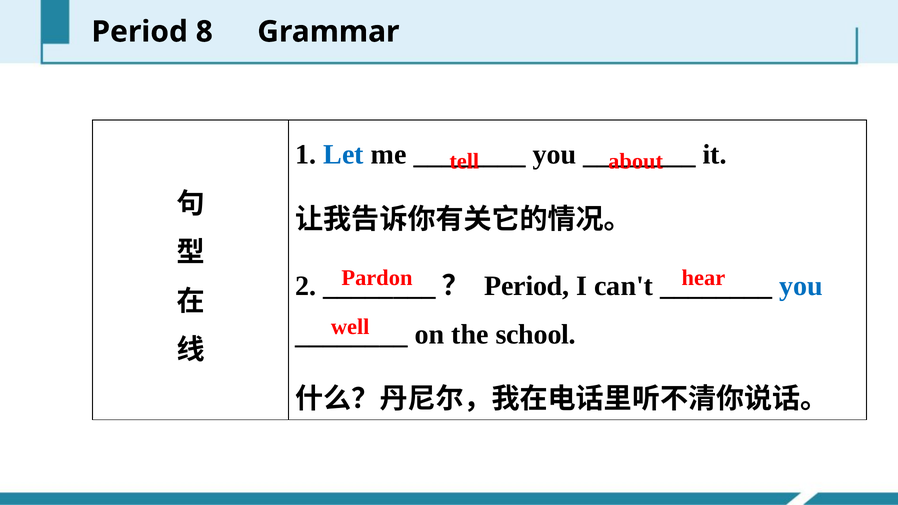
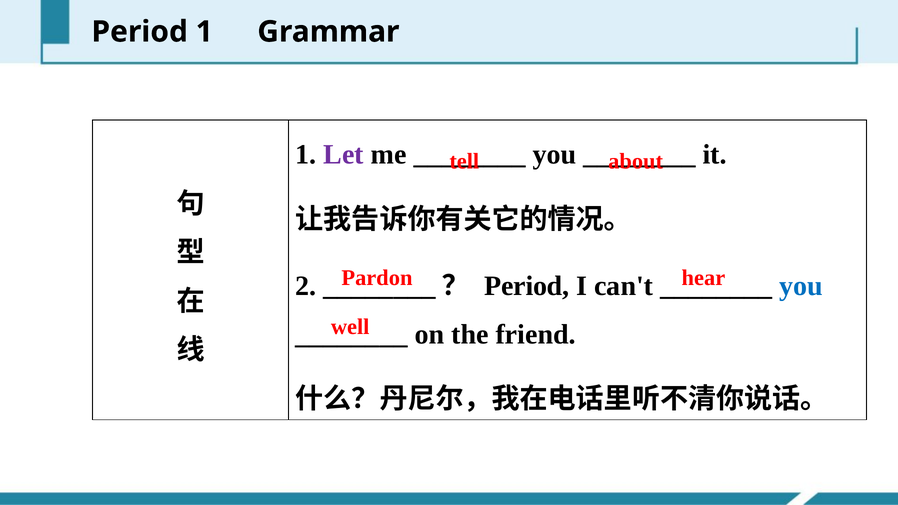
Period 8: 8 -> 1 (204, 32)
Let colour: blue -> purple (344, 155)
school: school -> friend (536, 335)
